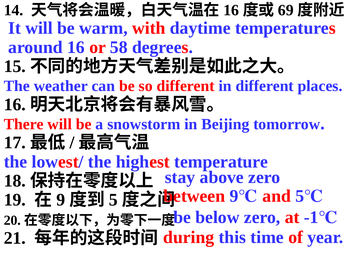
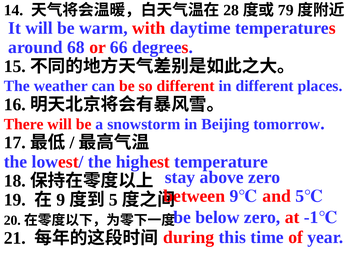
16: 16 -> 28 (231, 10)
69: 69 -> 79 (286, 10)
around 16: 16 -> 68 (76, 47)
58: 58 -> 66 (119, 47)
